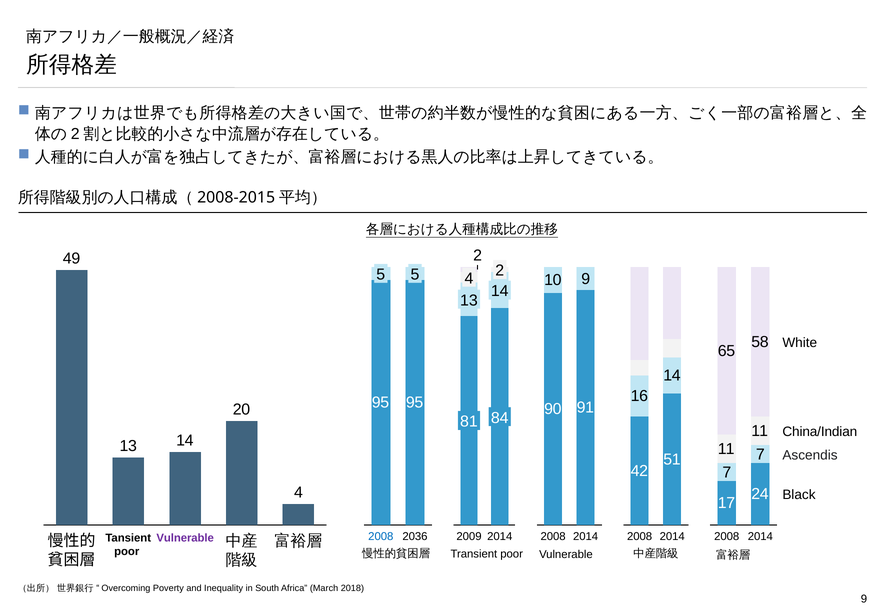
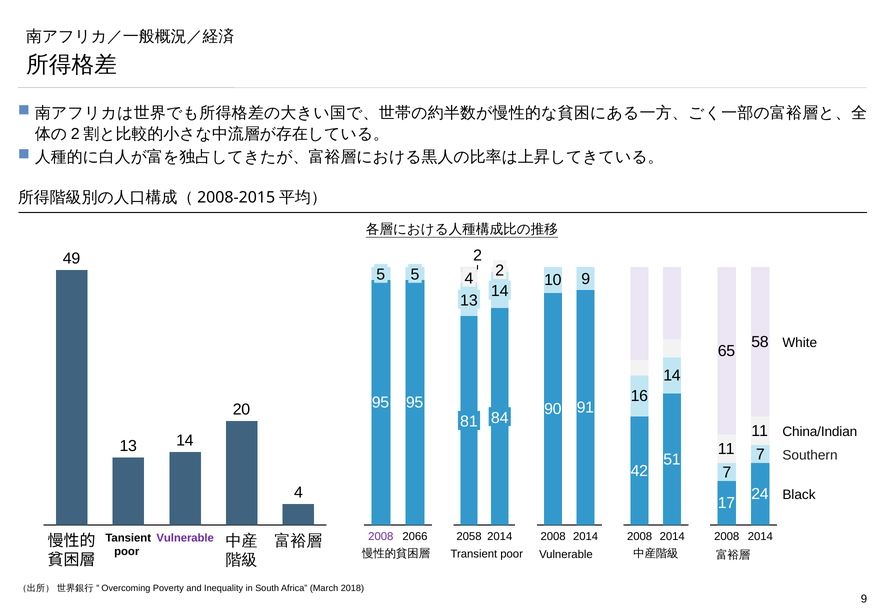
Ascendis: Ascendis -> Southern (810, 456)
2008 colour: blue -> purple (381, 537)
2036: 2036 -> 2066 (415, 537)
2009: 2009 -> 2058 (469, 537)
